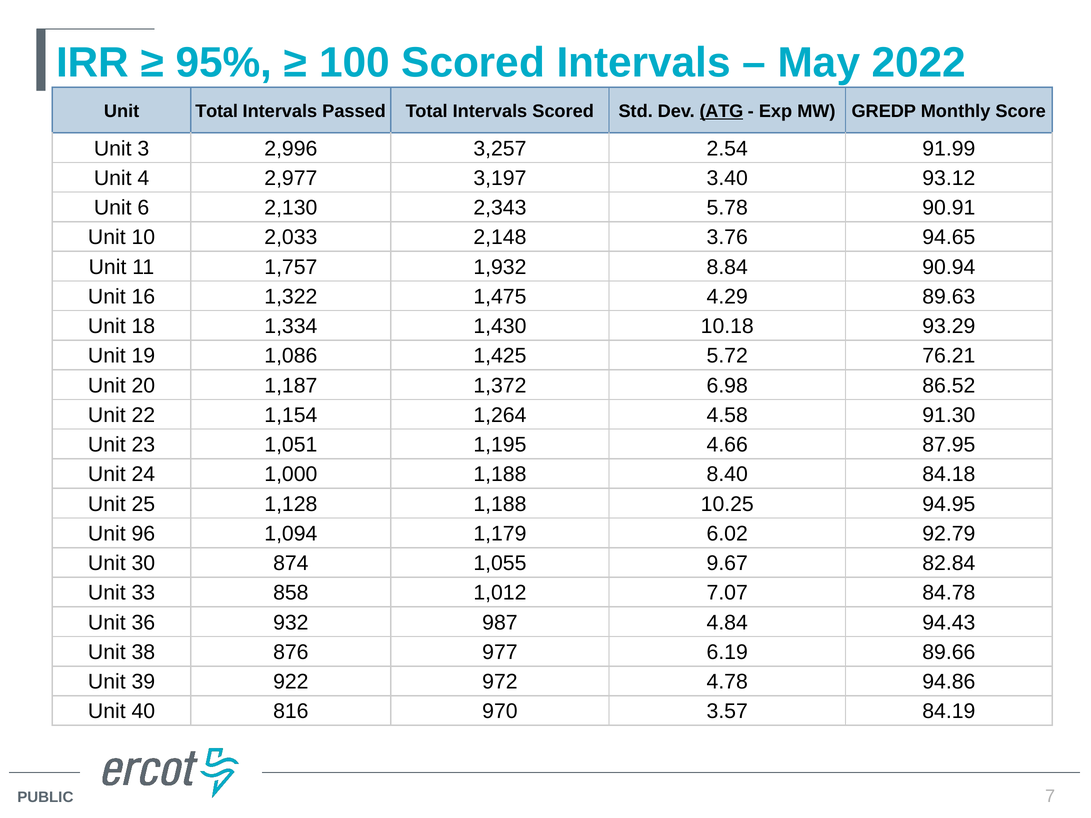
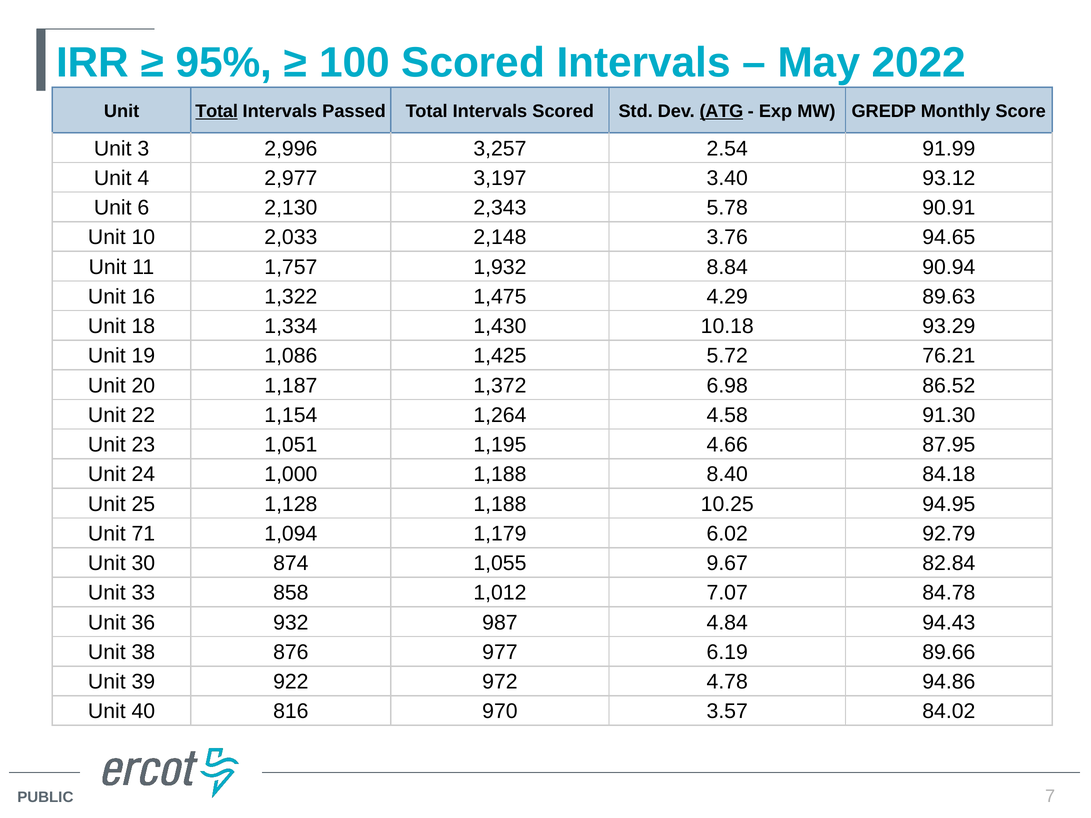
Total underline: none -> present (217, 111)
96: 96 -> 71 (143, 534)
84.19: 84.19 -> 84.02 (949, 712)
